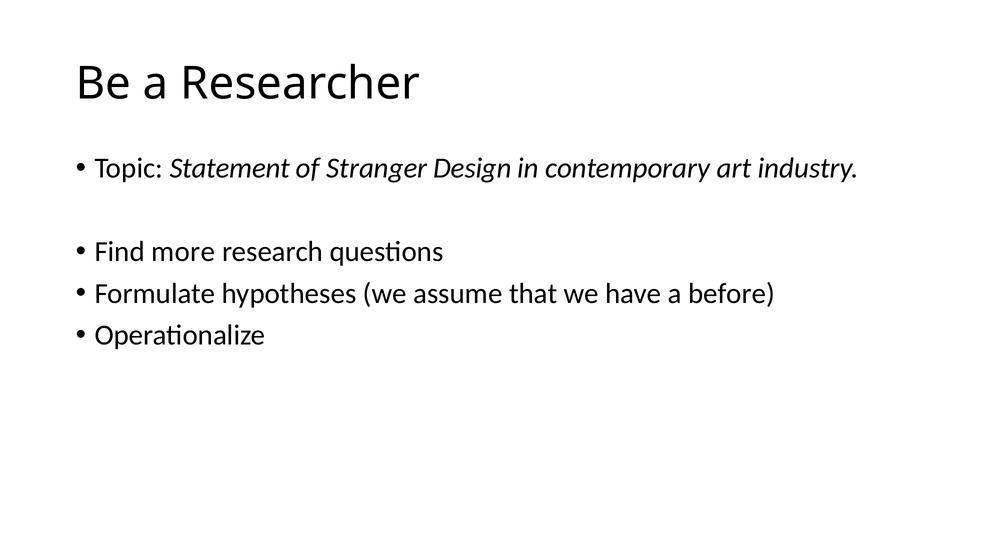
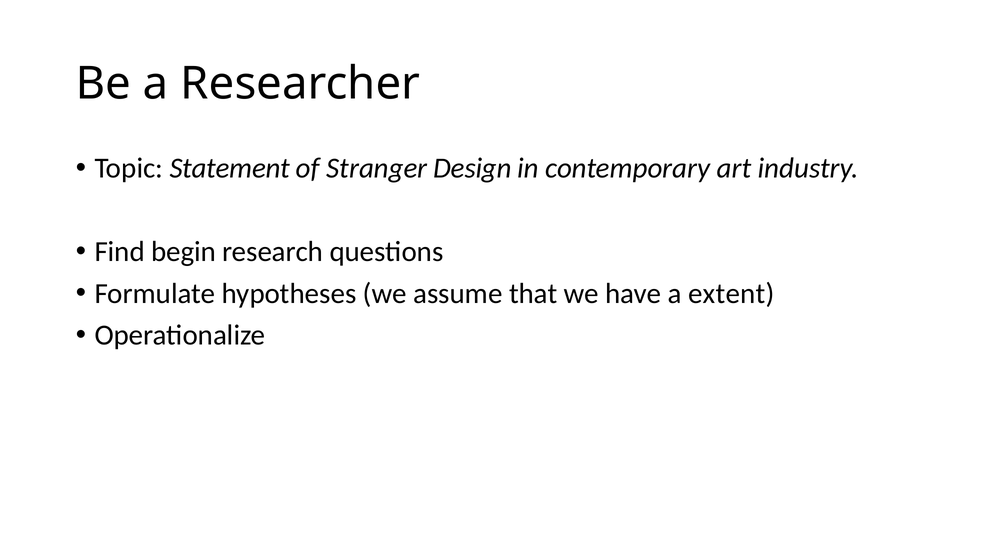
more: more -> begin (184, 252)
before: before -> extent (731, 293)
